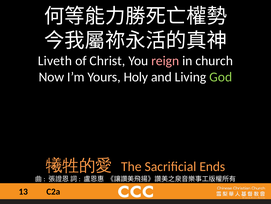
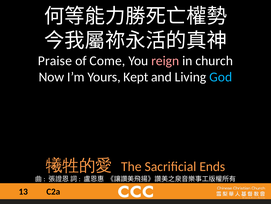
Liveth: Liveth -> Praise (55, 61)
Christ: Christ -> Come (107, 61)
Holy: Holy -> Kept (136, 77)
God colour: light green -> light blue (221, 77)
